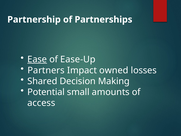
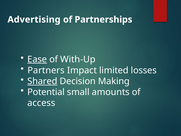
Partnership: Partnership -> Advertising (34, 20)
Ease-Up: Ease-Up -> With-Up (78, 59)
owned: owned -> limited (114, 70)
Shared underline: none -> present (42, 81)
